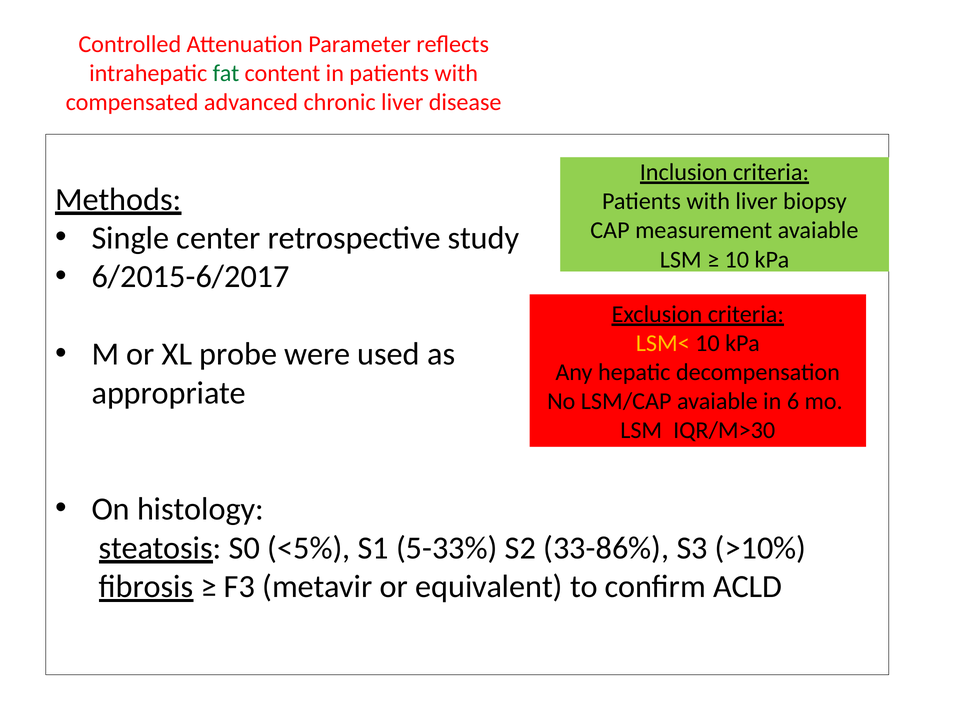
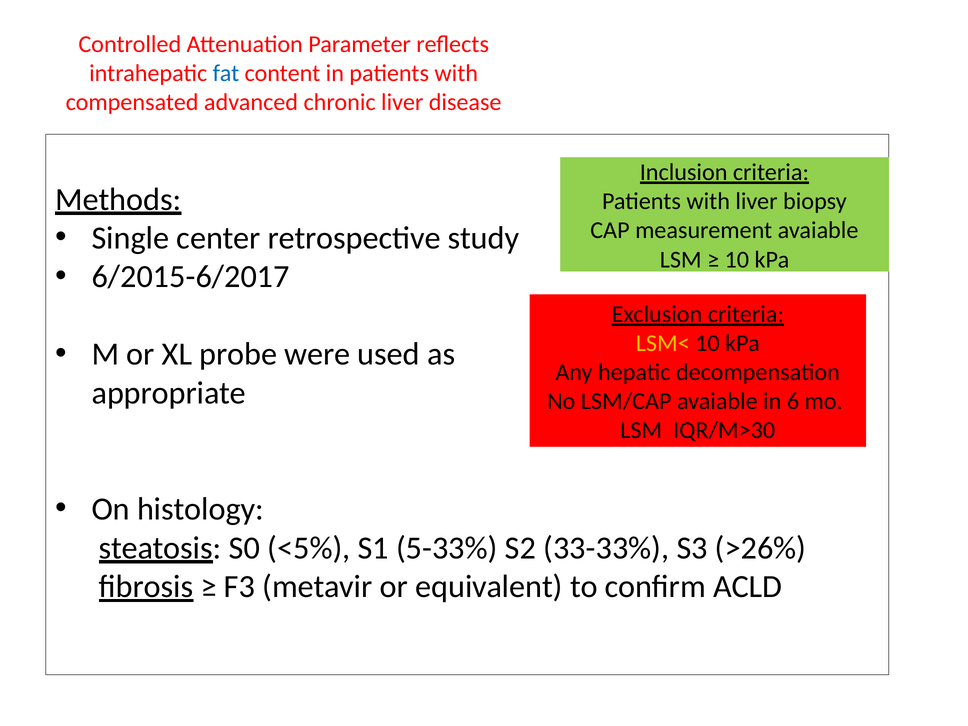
fat colour: green -> blue (226, 73)
33-86%: 33-86% -> 33-33% (606, 548)
>10%: >10% -> >26% (761, 548)
